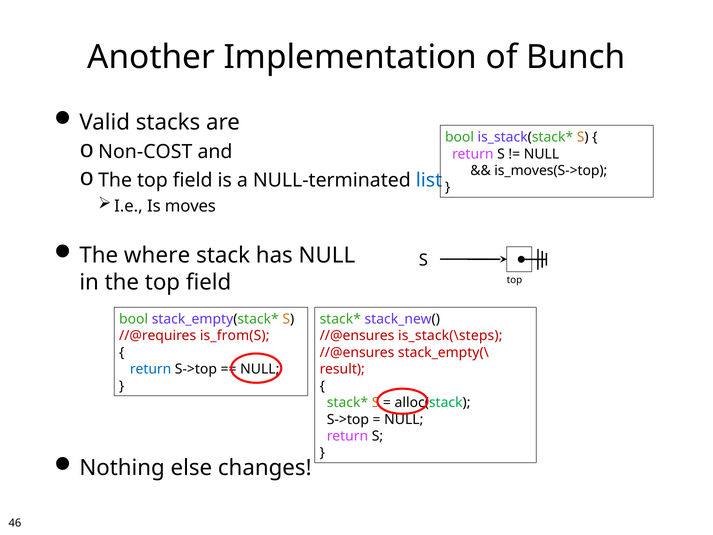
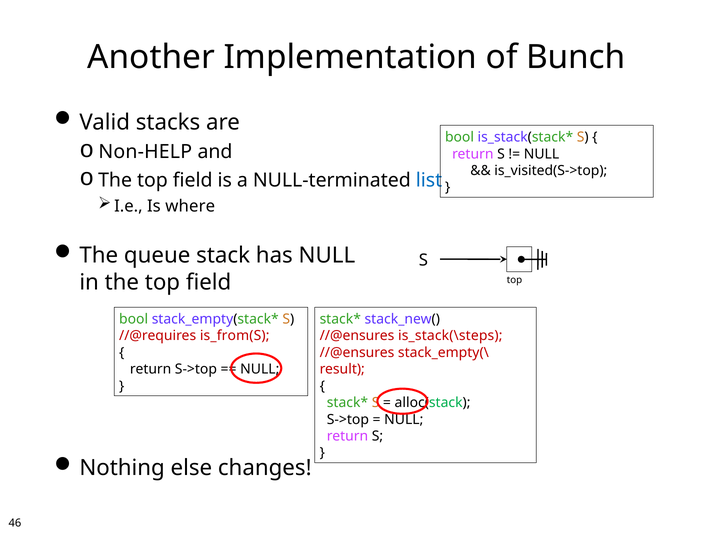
Non-COST: Non-COST -> Non-HELP (145, 152)
is_moves(S->top: is_moves(S->top -> is_visited(S->top (551, 171)
moves: moves -> where (190, 206)
where: where -> queue (157, 255)
return colour: blue -> black (151, 369)
